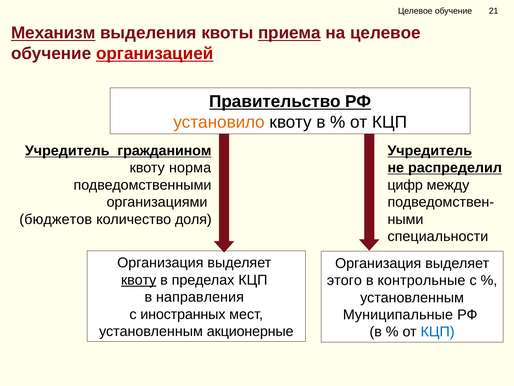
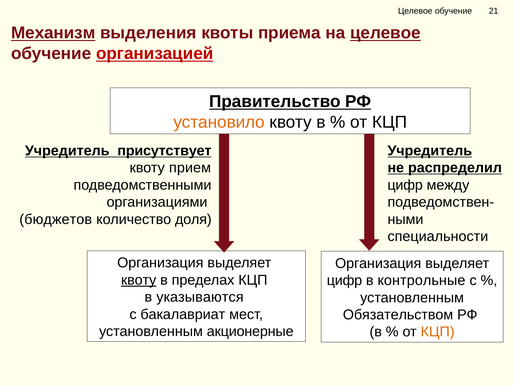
приема underline: present -> none (289, 33)
целевое underline: none -> present (385, 33)
гражданином: гражданином -> присутствует (164, 150)
норма: норма -> прием (190, 168)
этого: этого -> цифр (344, 280)
направления: направления -> указываются (200, 297)
иностранных: иностранных -> бакалавриат (183, 314)
Муниципальные: Муниципальные -> Обязательством (398, 314)
КЦП colour: blue -> orange (438, 332)
